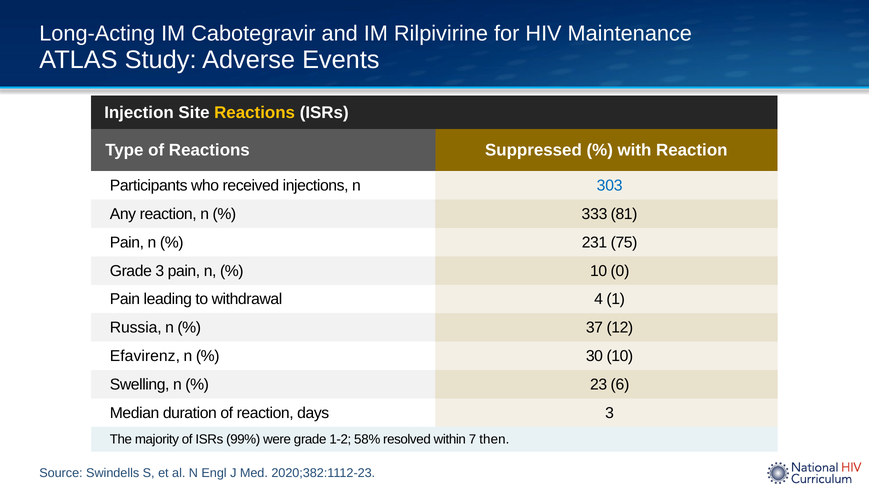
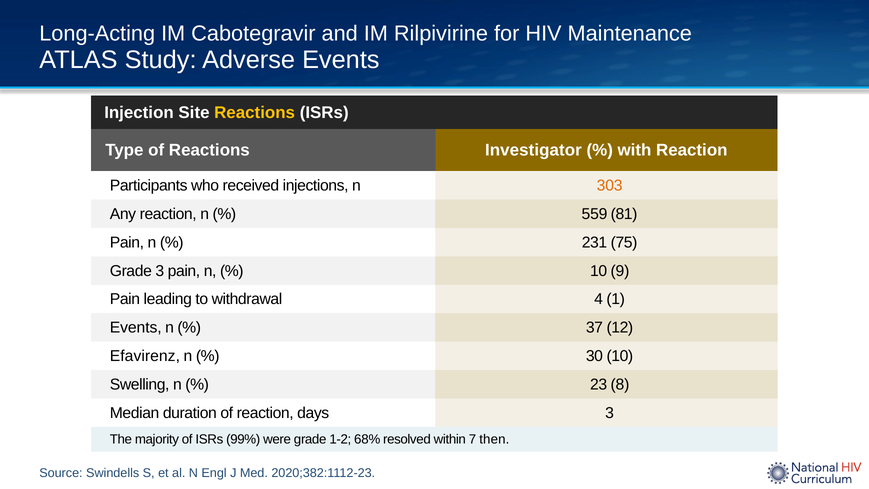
Suppressed: Suppressed -> Investigator (533, 150)
303 colour: blue -> orange (610, 186)
333: 333 -> 559 (595, 214)
0: 0 -> 9 (620, 271)
Russia: Russia -> Events (136, 328)
6: 6 -> 8 (620, 384)
58%: 58% -> 68% (367, 439)
